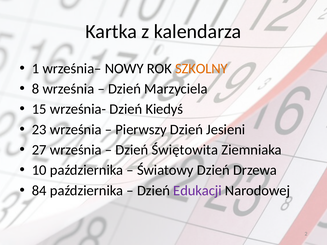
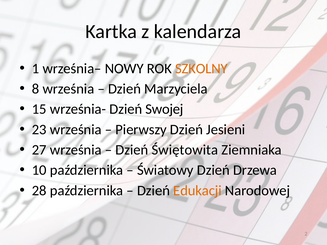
Kiedyś: Kiedyś -> Swojej (164, 109)
84: 84 -> 28 (39, 191)
Edukacji colour: purple -> orange (197, 191)
